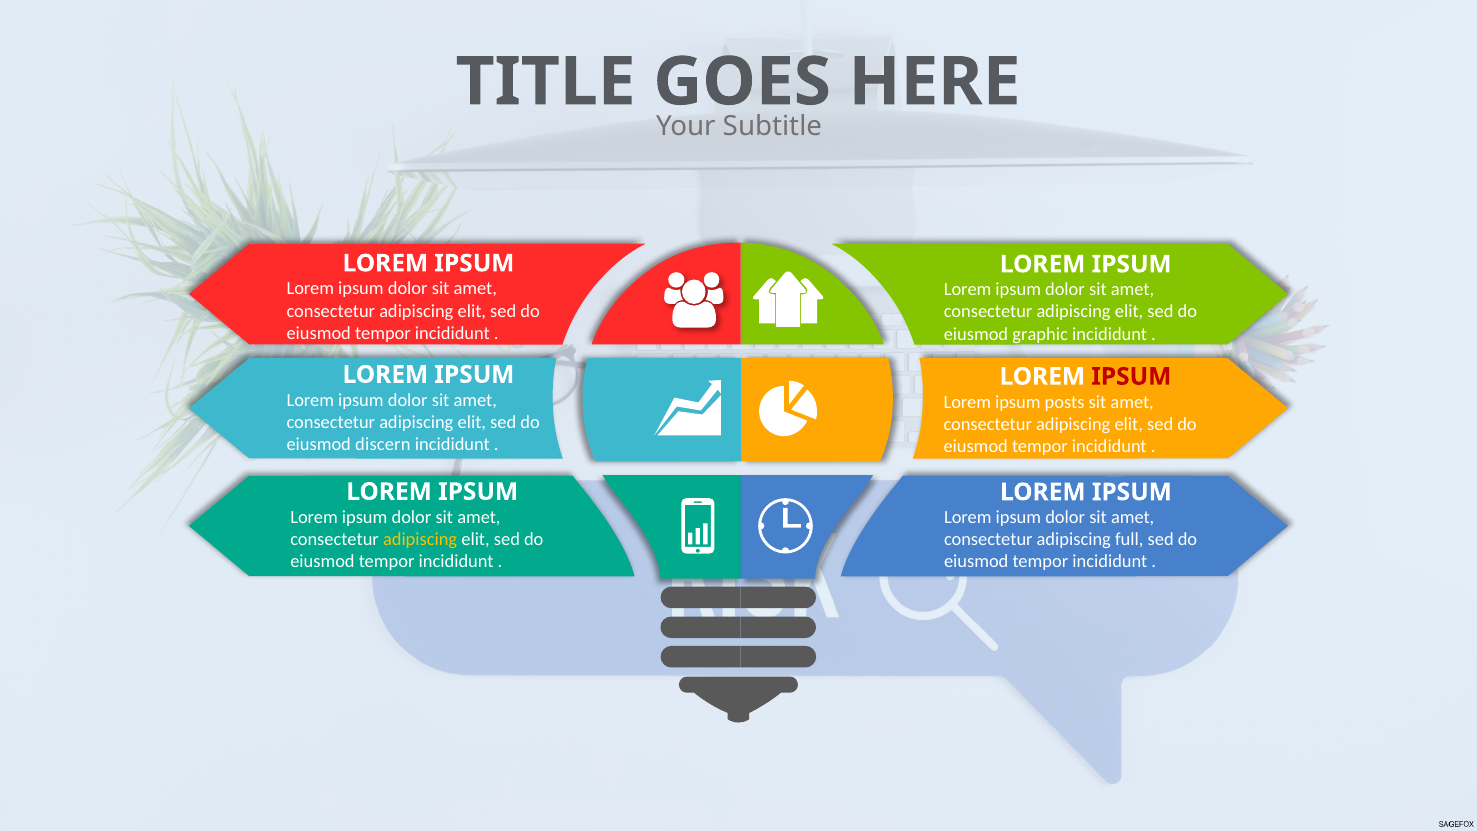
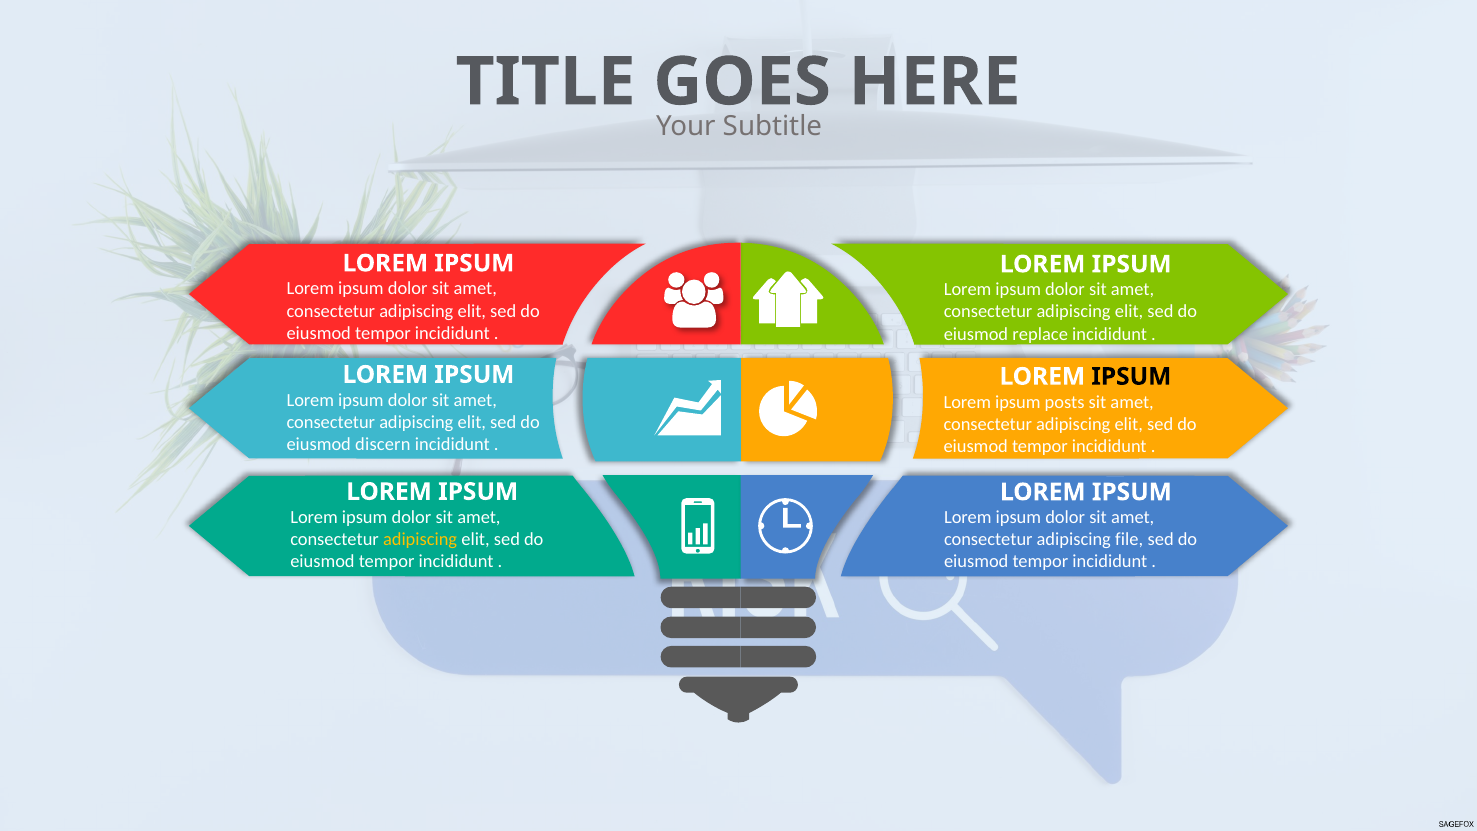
graphic: graphic -> replace (1040, 334)
IPSUM colour: red -> black (1131, 377)
full: full -> file (1129, 540)
